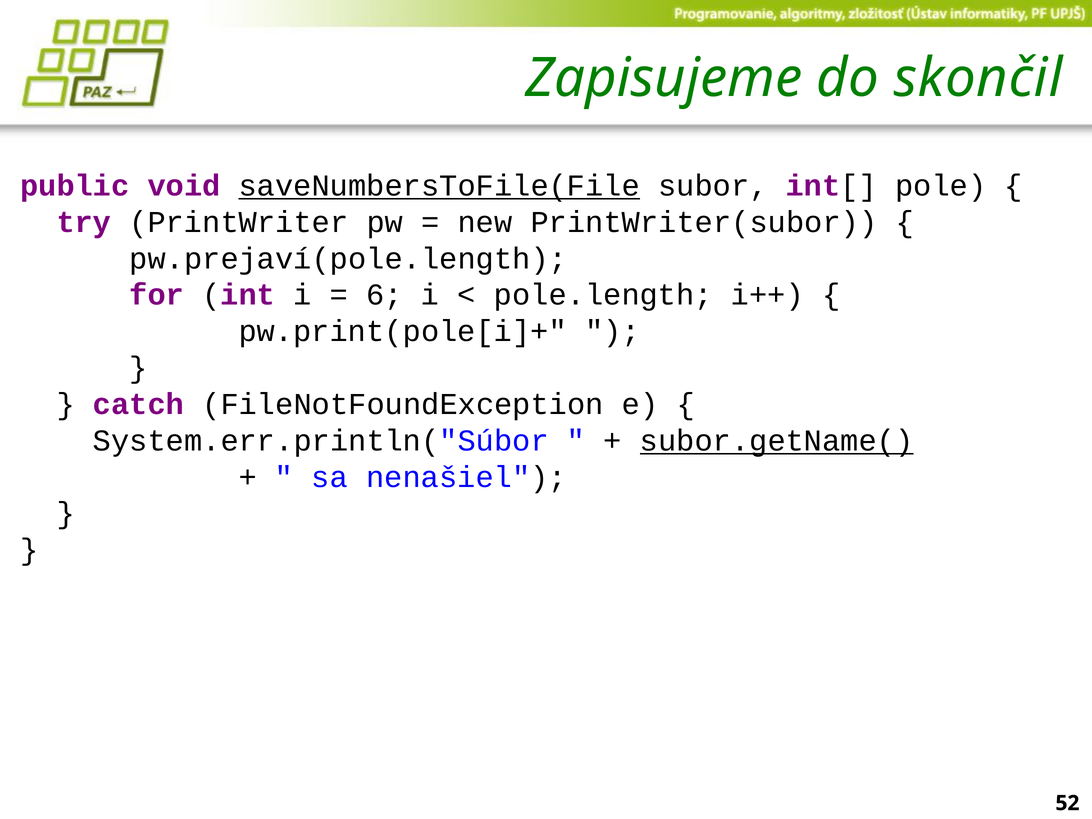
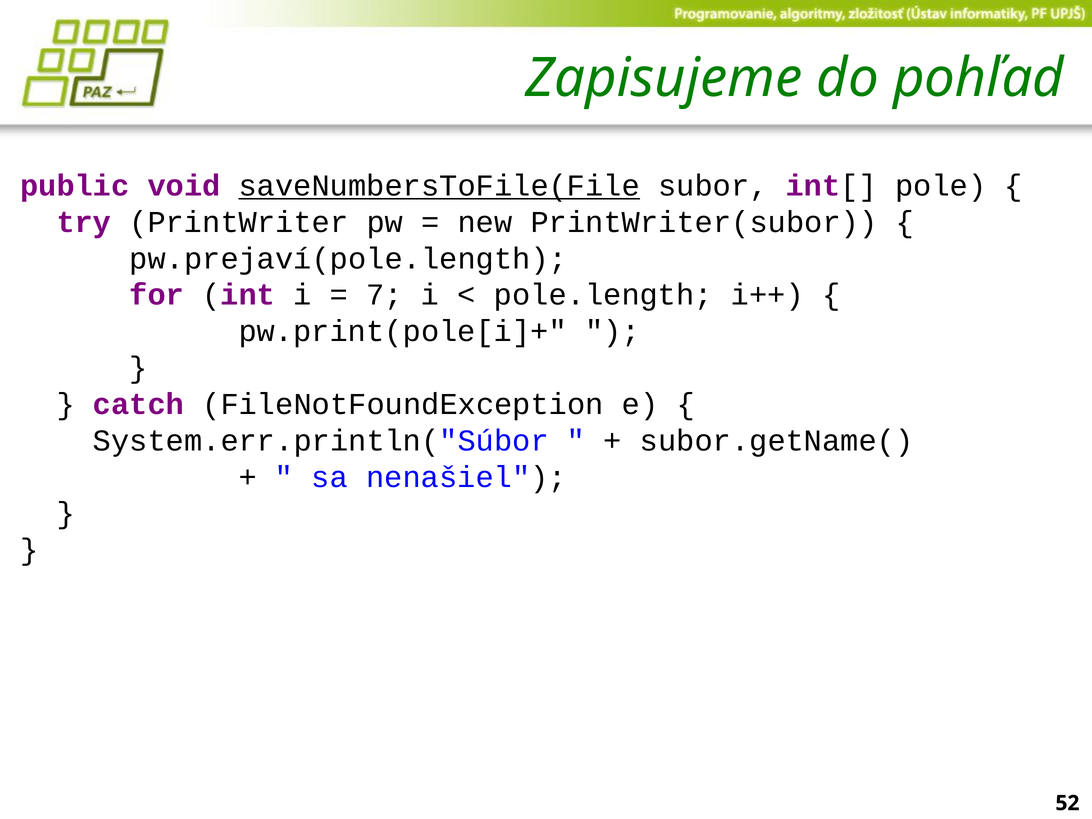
skončil: skončil -> pohľad (978, 78)
6: 6 -> 7 (384, 295)
subor.getName( underline: present -> none (777, 441)
